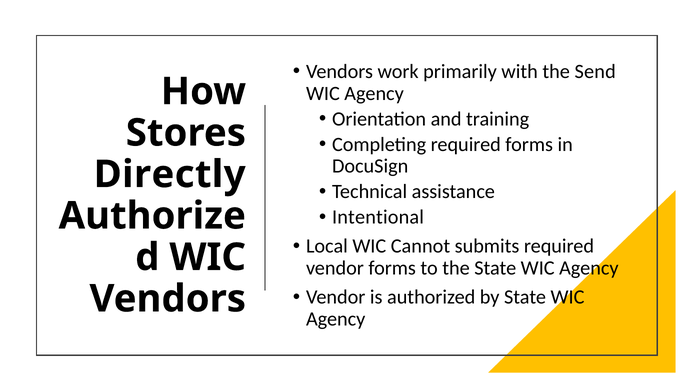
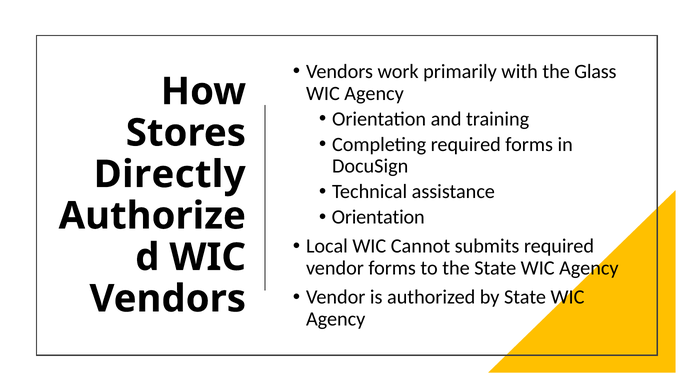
Send: Send -> Glass (595, 71)
Intentional: Intentional -> Orientation (378, 217)
